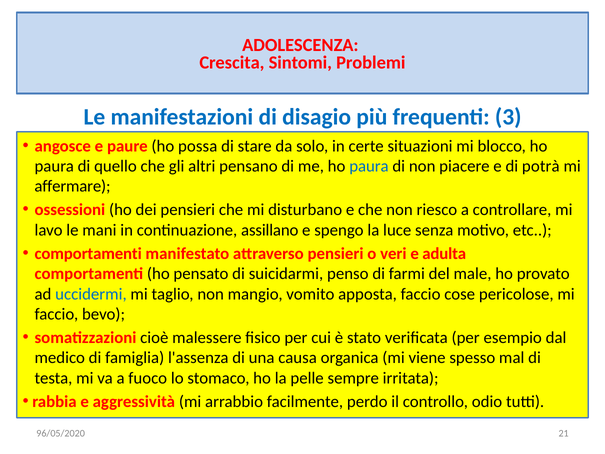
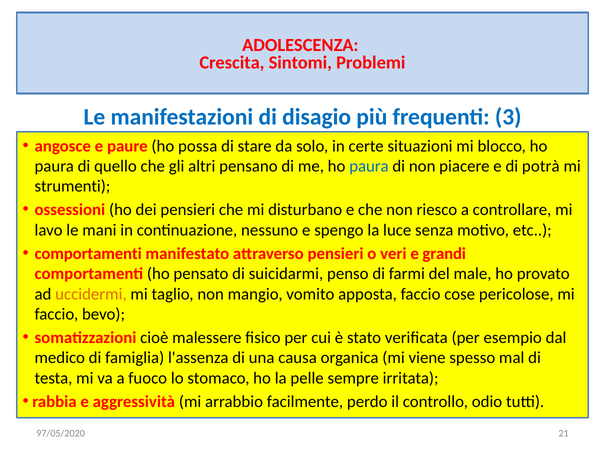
affermare: affermare -> strumenti (72, 186)
assillano: assillano -> nessuno (270, 230)
adulta: adulta -> grandi (444, 253)
uccidermi colour: blue -> orange (91, 294)
96/05/2020: 96/05/2020 -> 97/05/2020 (61, 433)
